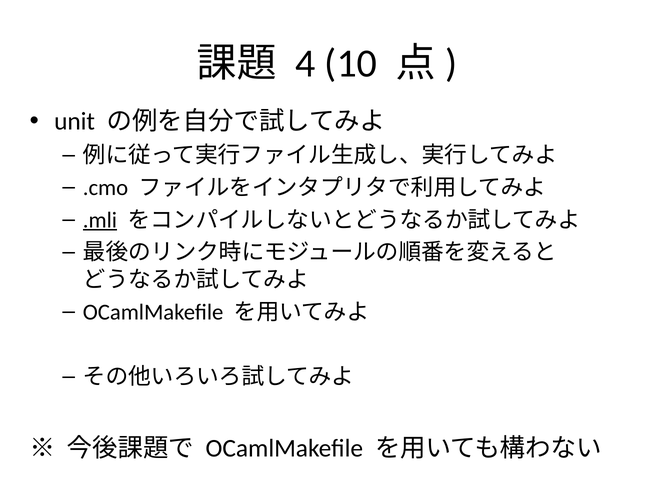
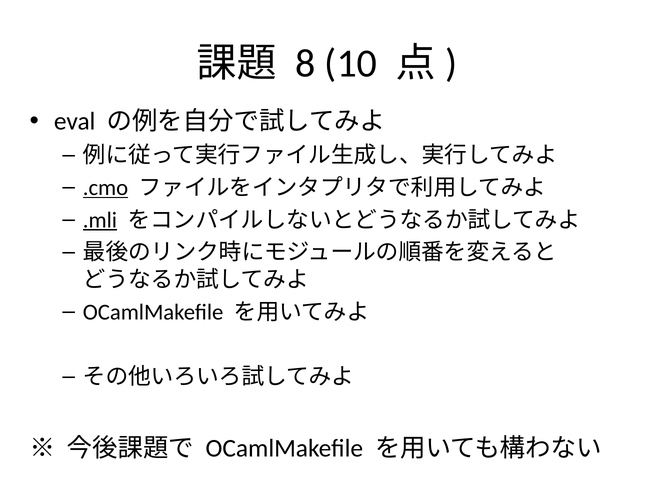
4: 4 -> 8 (305, 63)
unit: unit -> eval (75, 121)
.cmo underline: none -> present (105, 187)
